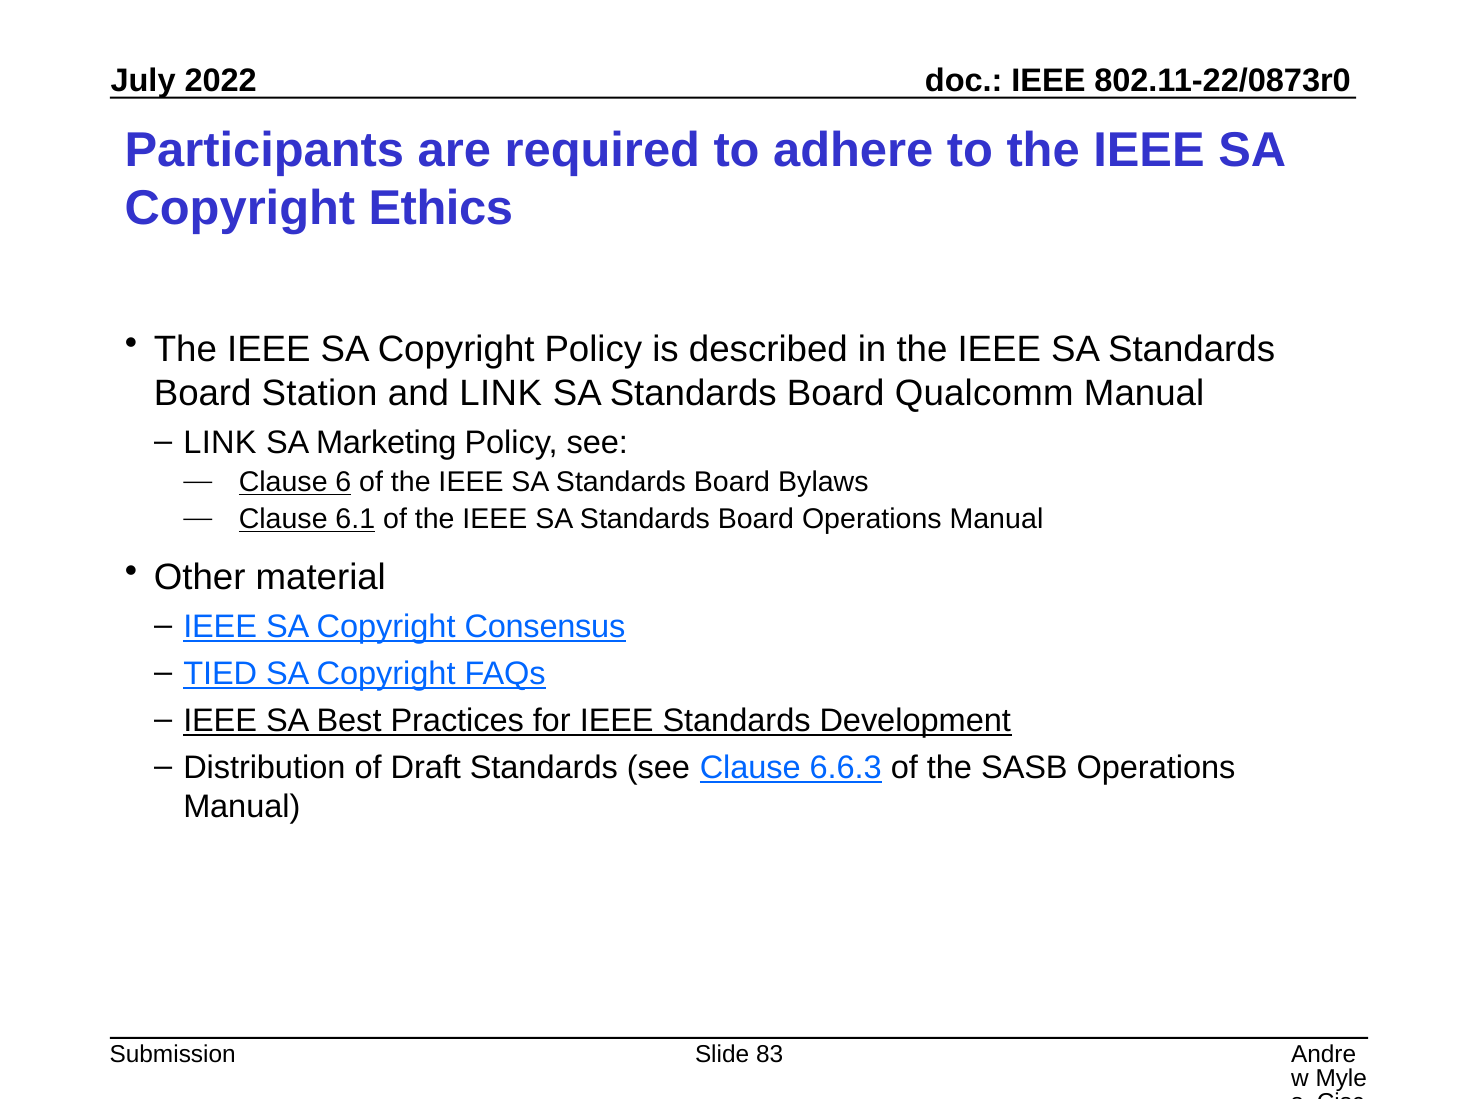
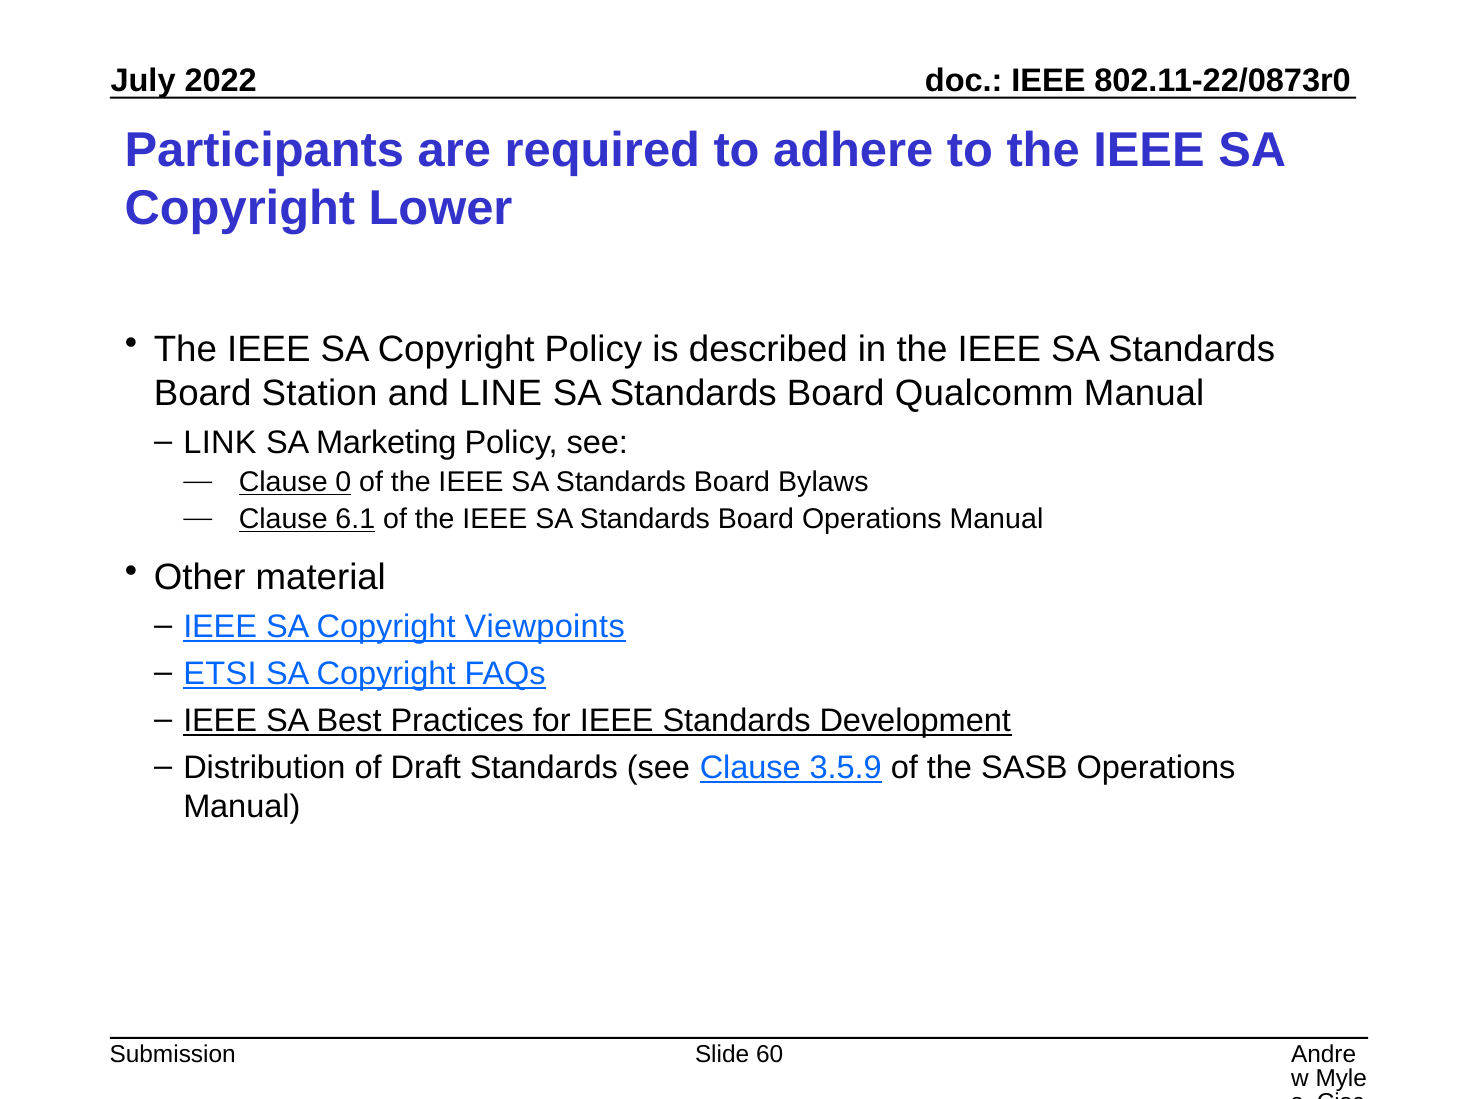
Ethics: Ethics -> Lower (441, 209)
and LINK: LINK -> LINE (501, 394)
6: 6 -> 0 (343, 482)
Consensus: Consensus -> Viewpoints (545, 627)
TIED: TIED -> ETSI (220, 674)
6.6.3: 6.6.3 -> 3.5.9 (846, 768)
83: 83 -> 60 (770, 1055)
